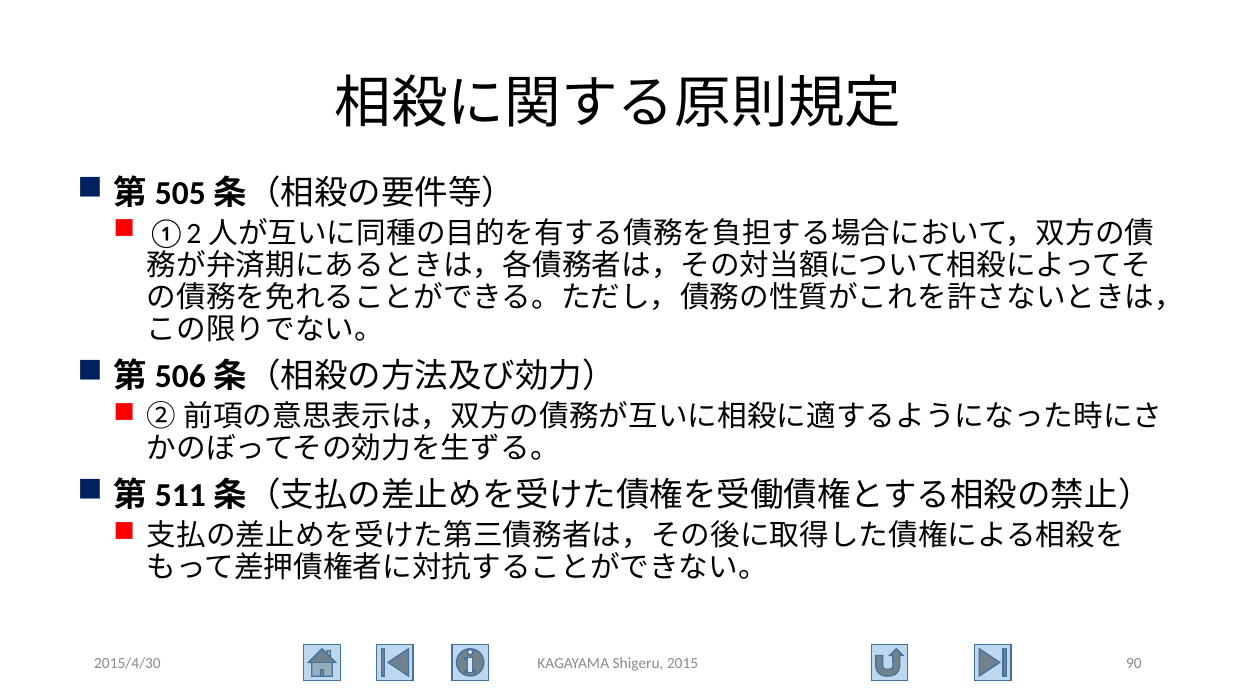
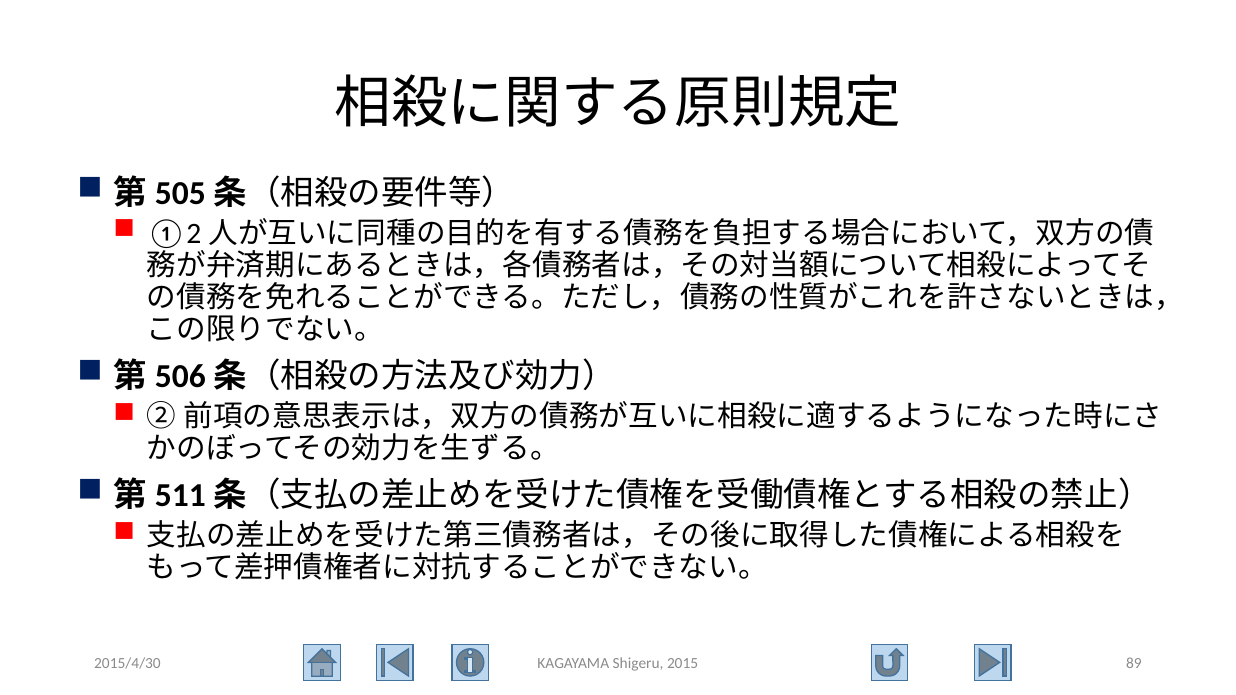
90: 90 -> 89 (1134, 664)
